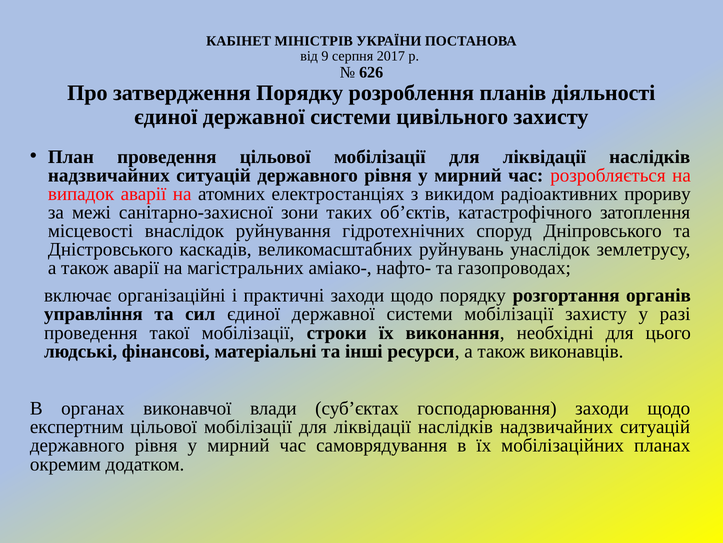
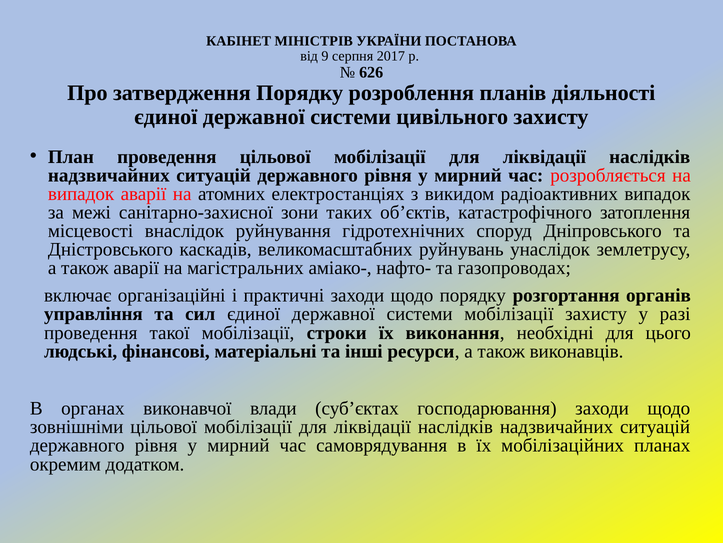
радіоактивних прориву: прориву -> випадок (657, 194)
експертним: експертним -> зовнішніми (77, 427)
